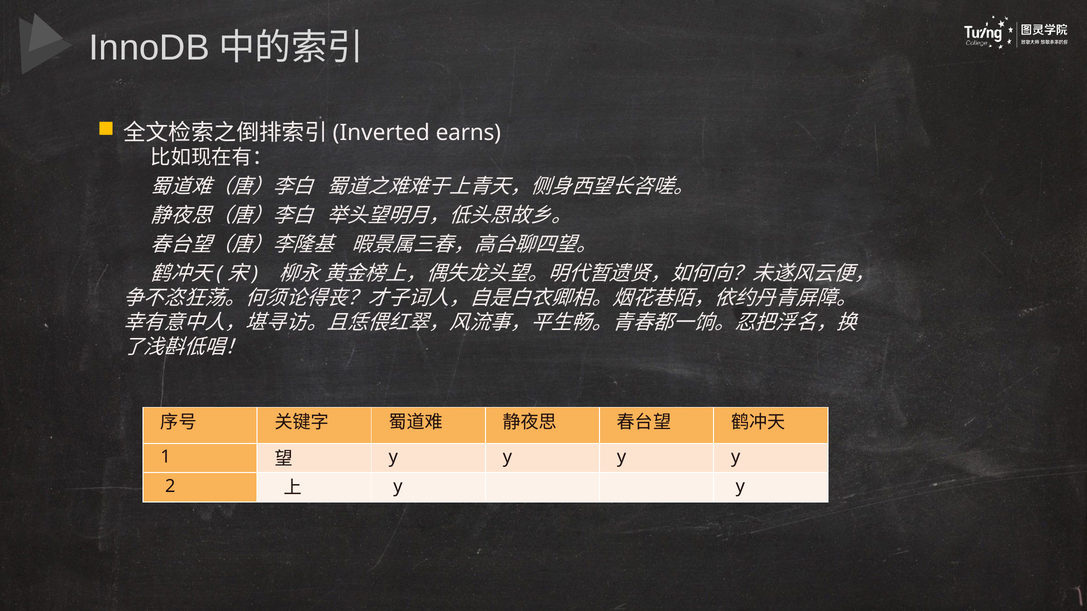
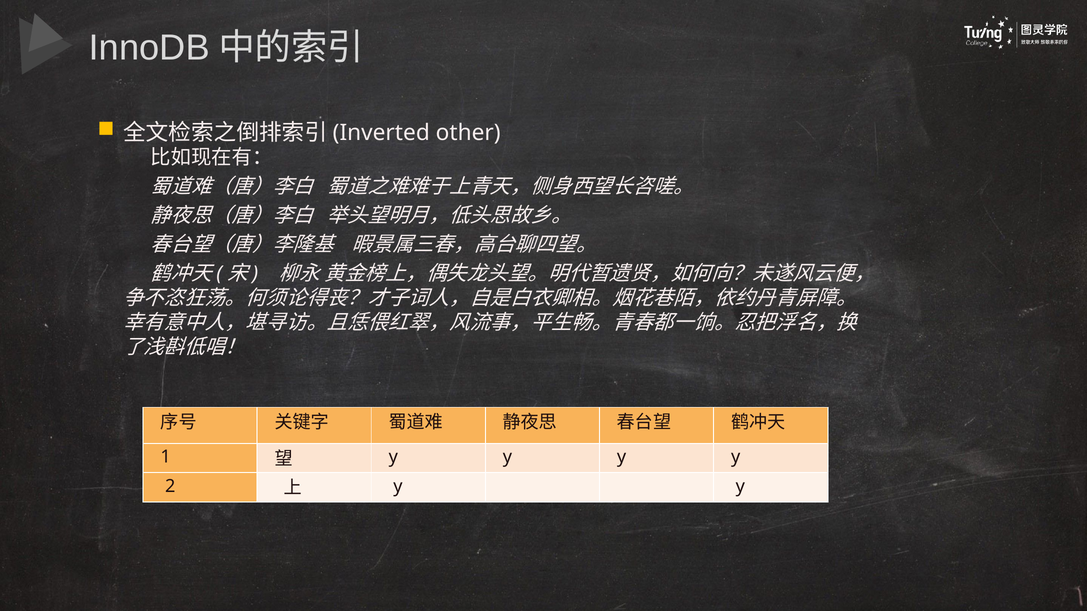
earns: earns -> other (468, 133)
